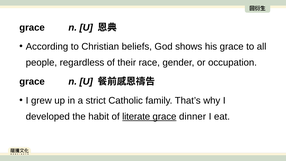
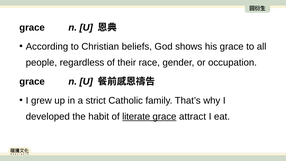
dinner: dinner -> attract (193, 116)
